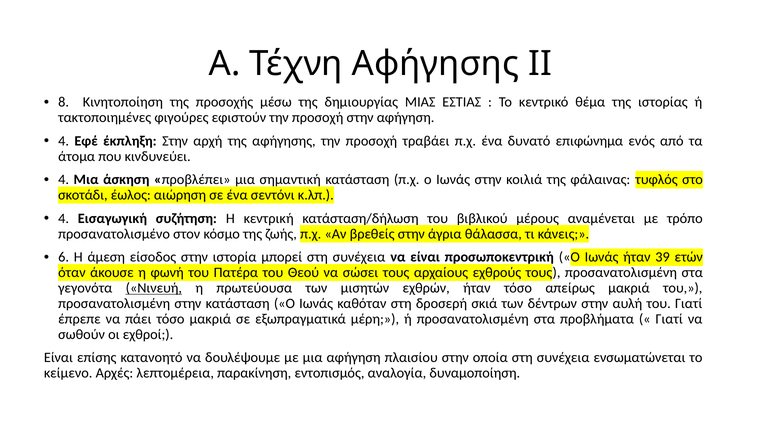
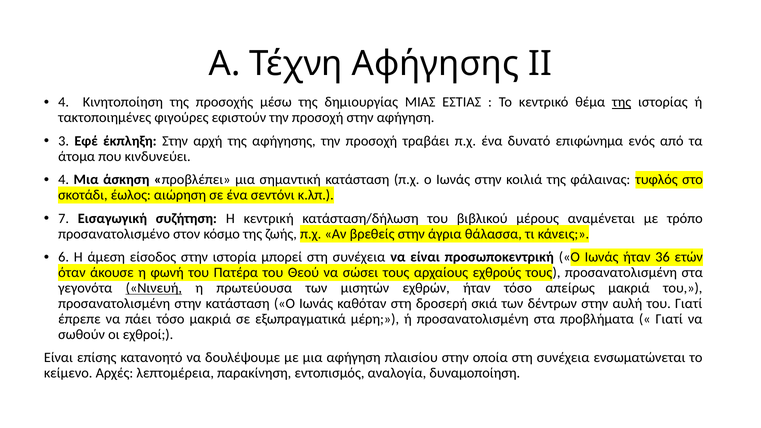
8: 8 -> 4 (64, 102)
της underline: none -> present (622, 102)
4: 4 -> 3 (64, 141)
4: 4 -> 7 (64, 219)
39: 39 -> 36 (663, 257)
